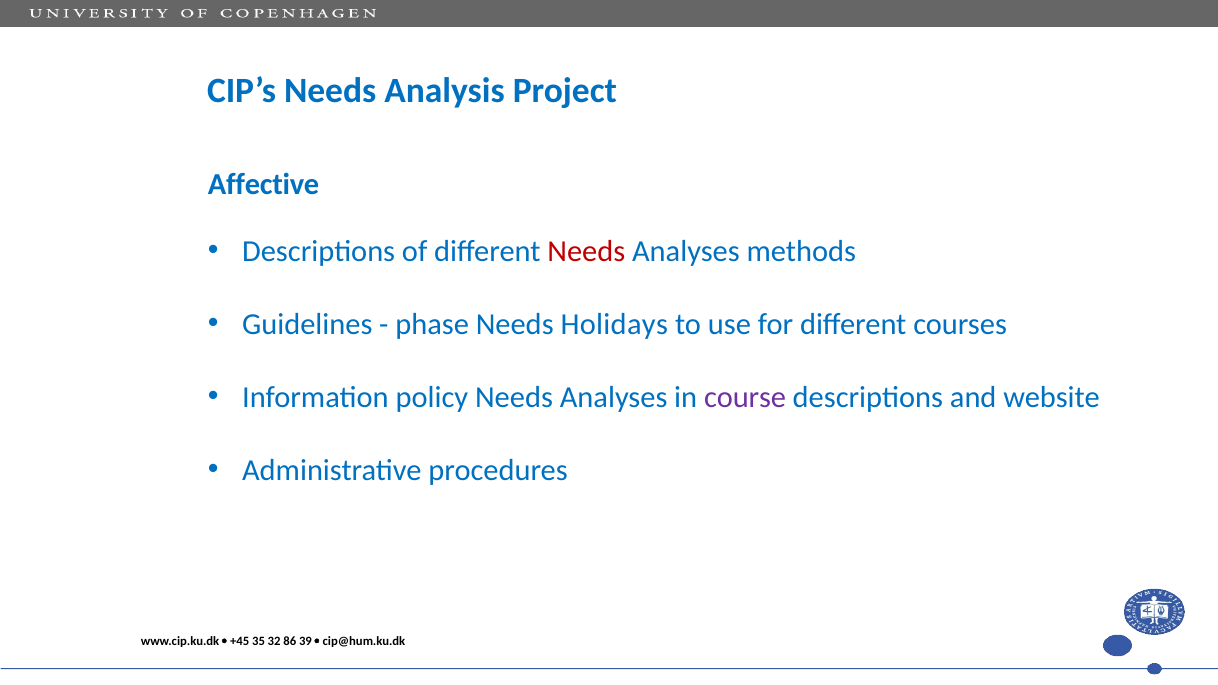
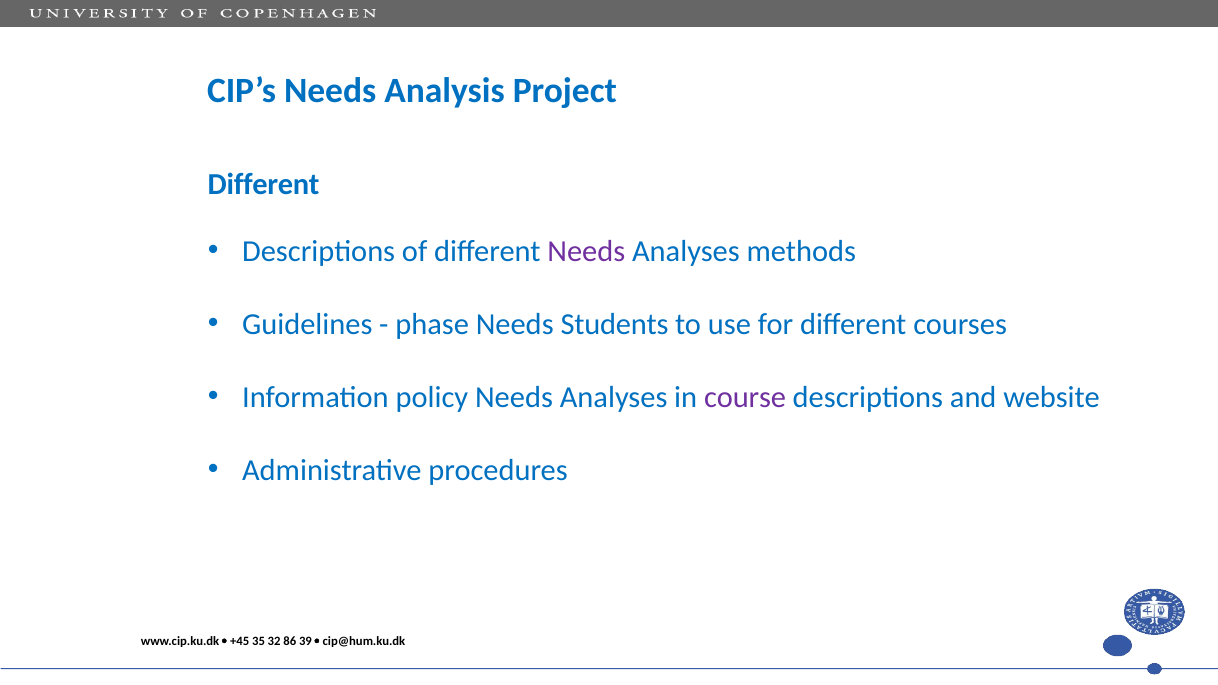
Affective: Affective -> Different (264, 184)
Needs colour: red -> purple (586, 251)
Holidays: Holidays -> Students (614, 325)
